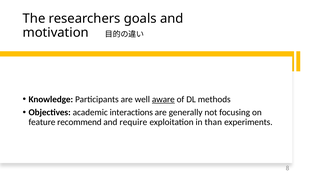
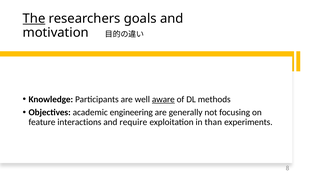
The underline: none -> present (34, 19)
interactions: interactions -> engineering (131, 112)
recommend: recommend -> interactions (79, 122)
